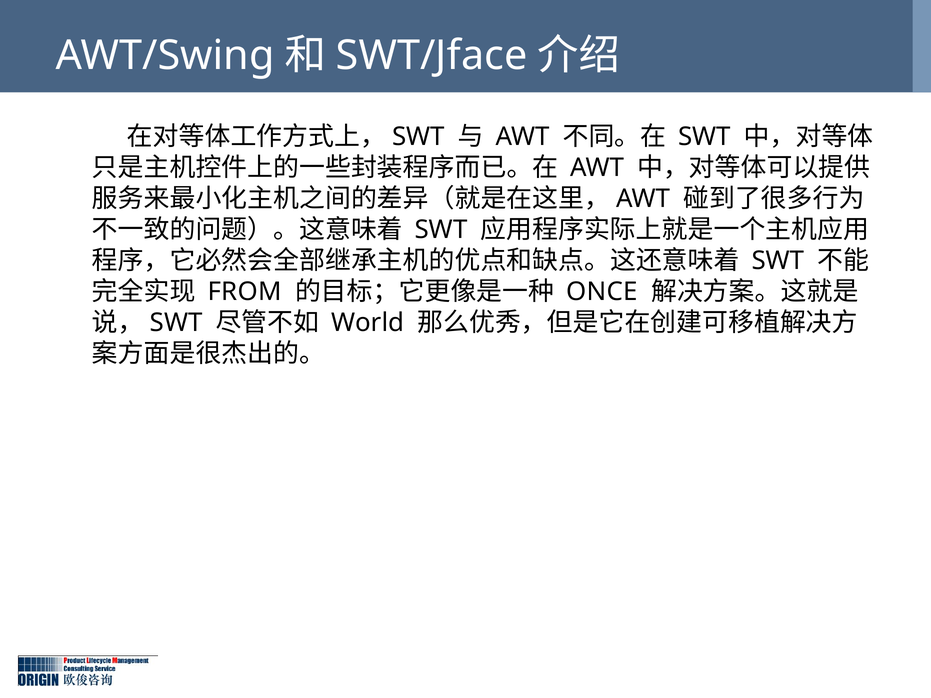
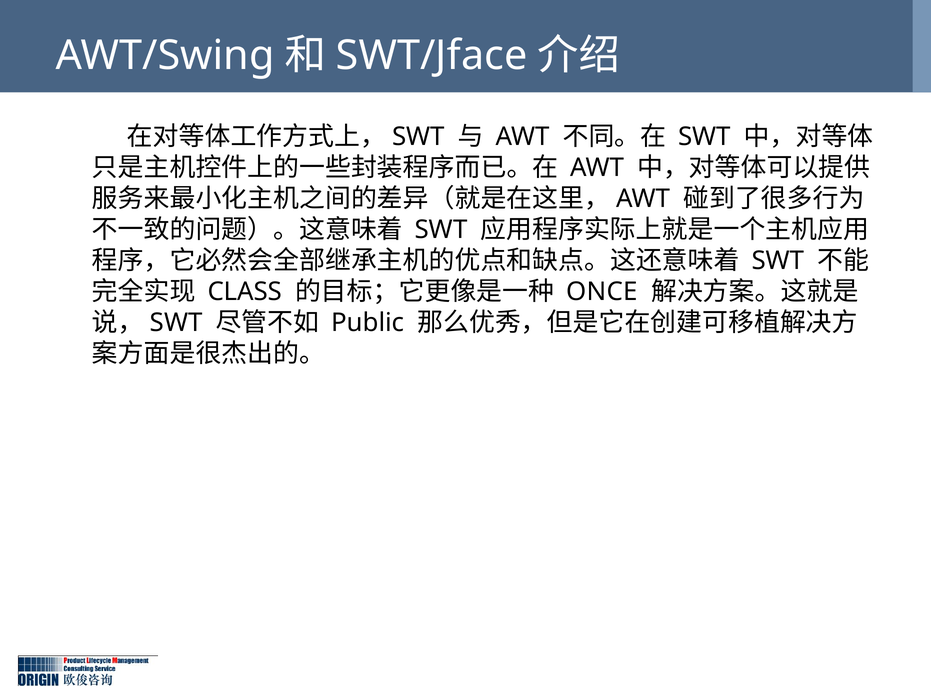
FROM: FROM -> CLASS (245, 292)
World: World -> Public (368, 323)
